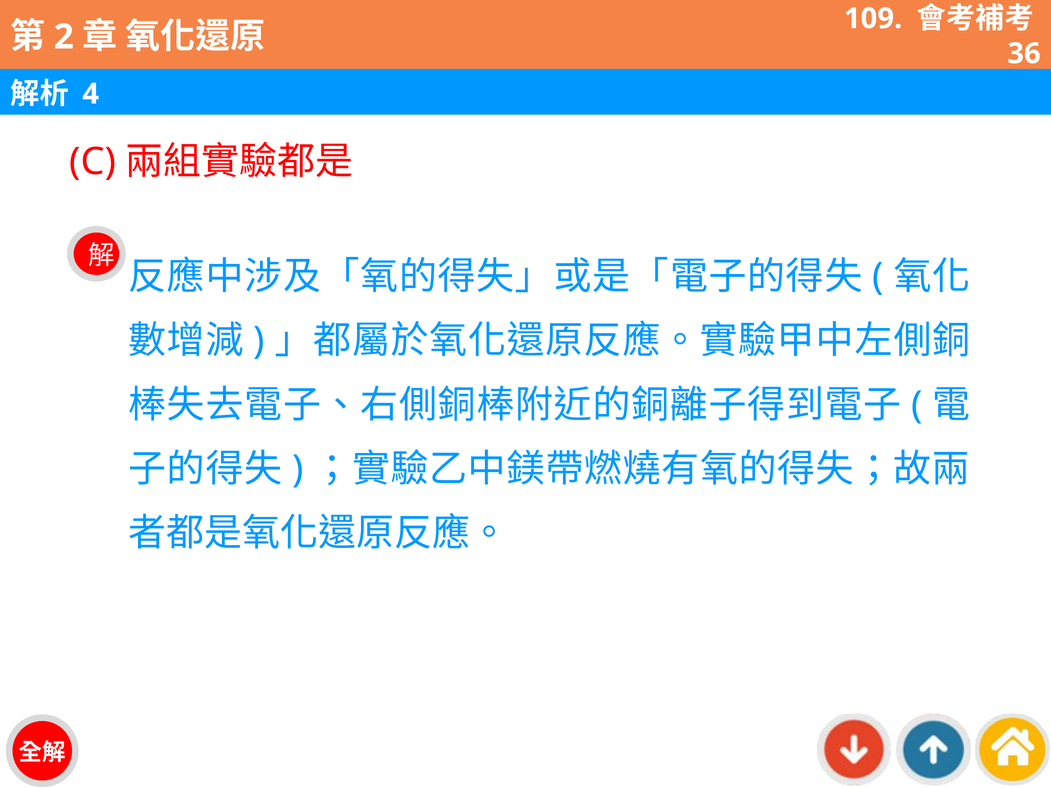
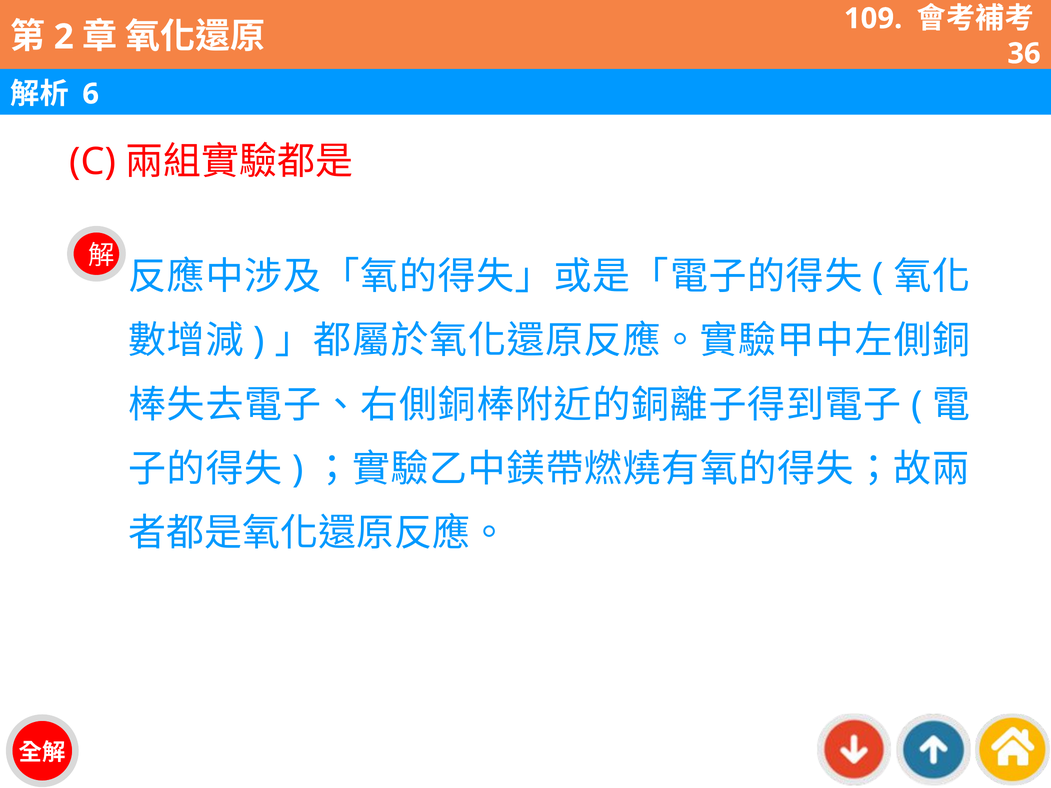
4: 4 -> 6 (91, 94)
